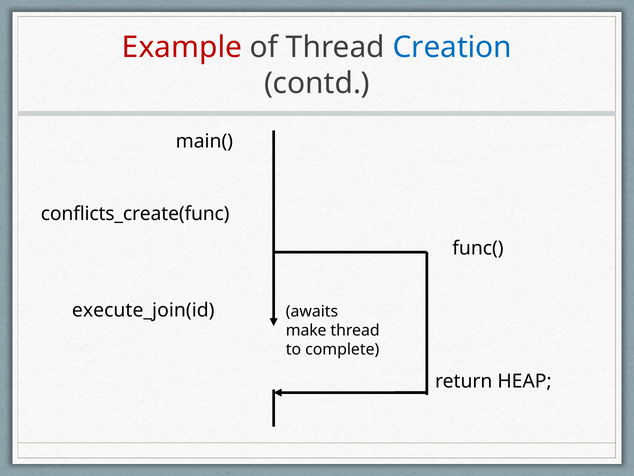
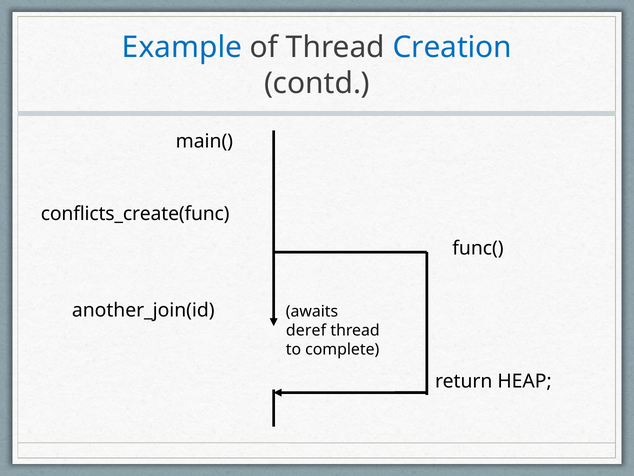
Example colour: red -> blue (182, 47)
execute_join(id: execute_join(id -> another_join(id (143, 310)
make: make -> deref (306, 330)
